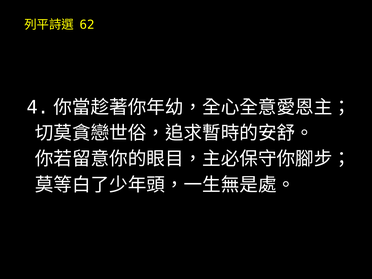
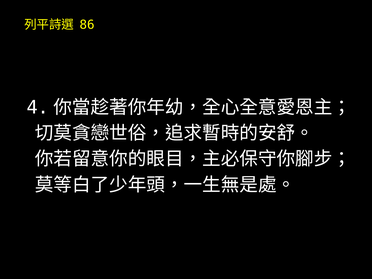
62: 62 -> 86 (87, 25)
